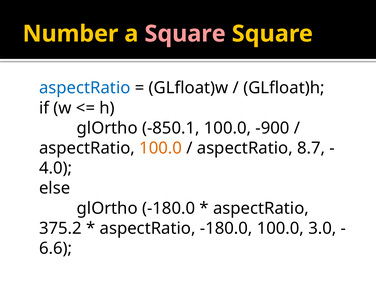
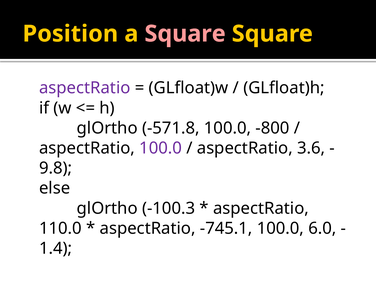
Number: Number -> Position (70, 34)
aspectRatio colour: blue -> purple (85, 88)
-850.1: -850.1 -> -571.8 (171, 128)
-900: -900 -> -800 (273, 128)
100.0 colour: orange -> purple (161, 148)
8.7: 8.7 -> 3.6 (311, 148)
4.0: 4.0 -> 9.8 (56, 168)
glOrtho -180.0: -180.0 -> -100.3 (169, 208)
375.2: 375.2 -> 110.0 (60, 228)
aspectRatio -180.0: -180.0 -> -745.1 (226, 228)
3.0: 3.0 -> 6.0 (322, 228)
6.6: 6.6 -> 1.4 (56, 248)
